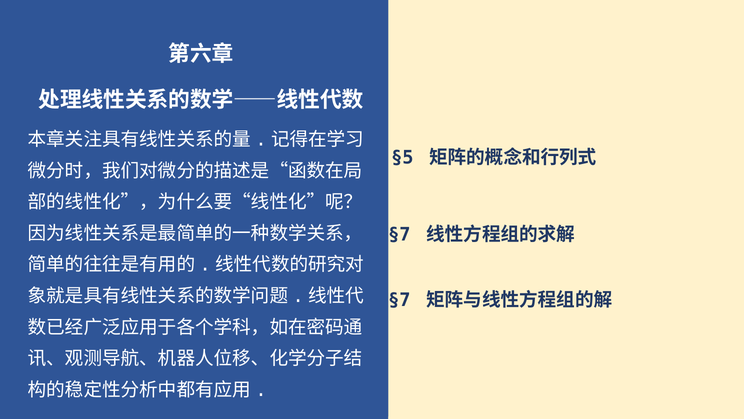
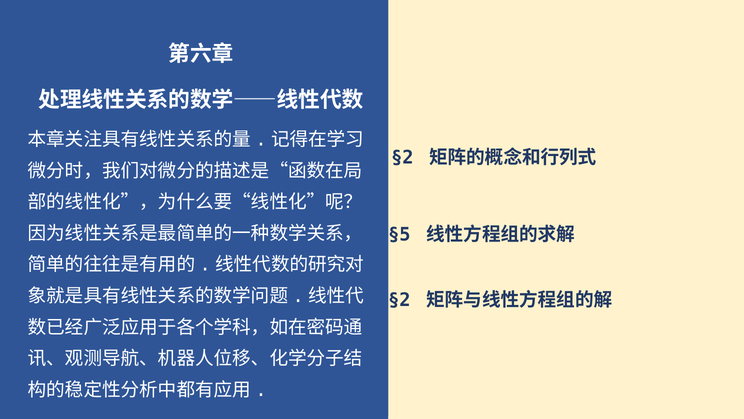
§5: §5 -> §2 (402, 157)
§7: §7 -> §5 (399, 234)
§7: §7 -> §2 (399, 300)
